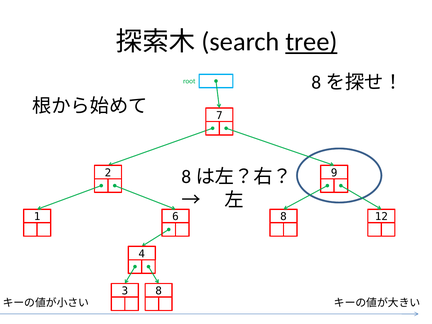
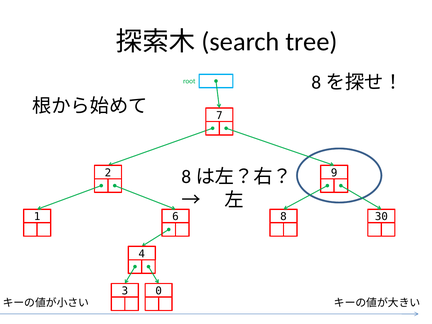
tree underline: present -> none (311, 42)
12: 12 -> 30 (381, 217)
3 8: 8 -> 0 (159, 291)
